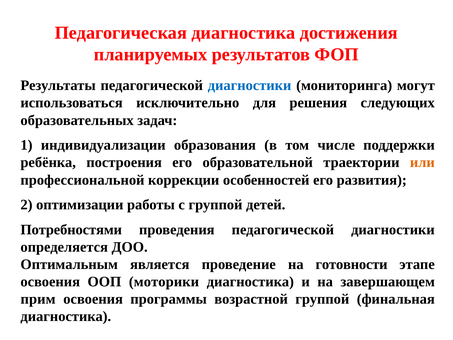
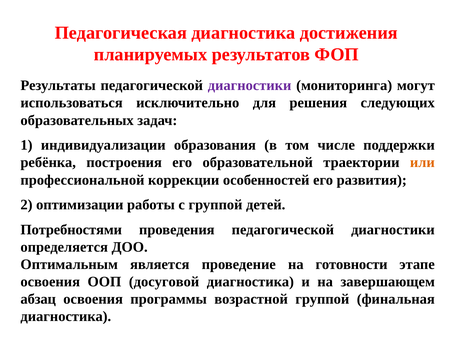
диагностики colour: blue -> purple (250, 85)
моторики: моторики -> досуговой (164, 282)
прим: прим -> абзац (38, 299)
